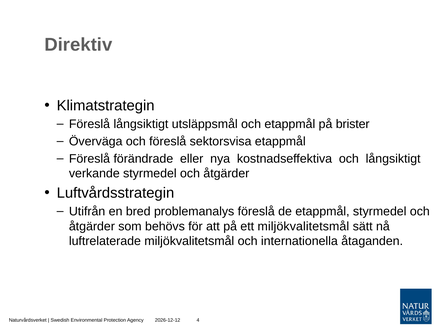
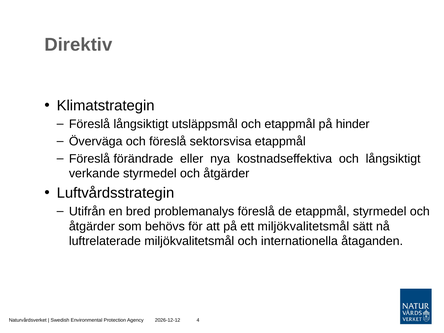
brister: brister -> hinder (353, 124)
